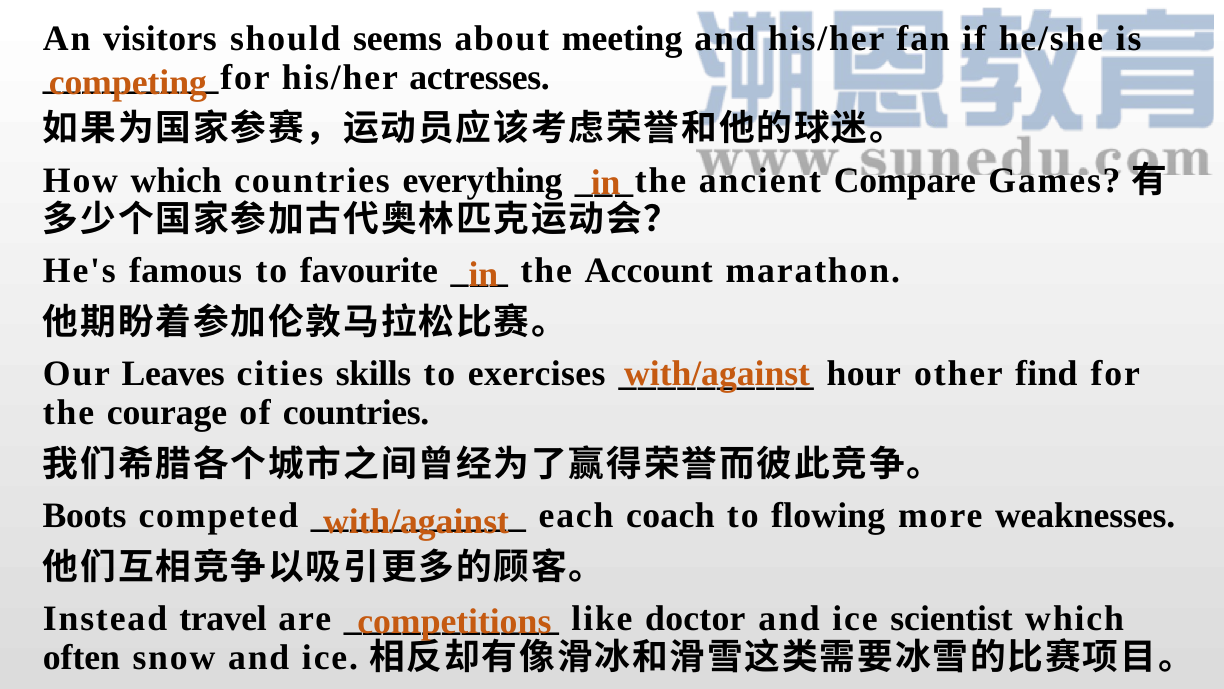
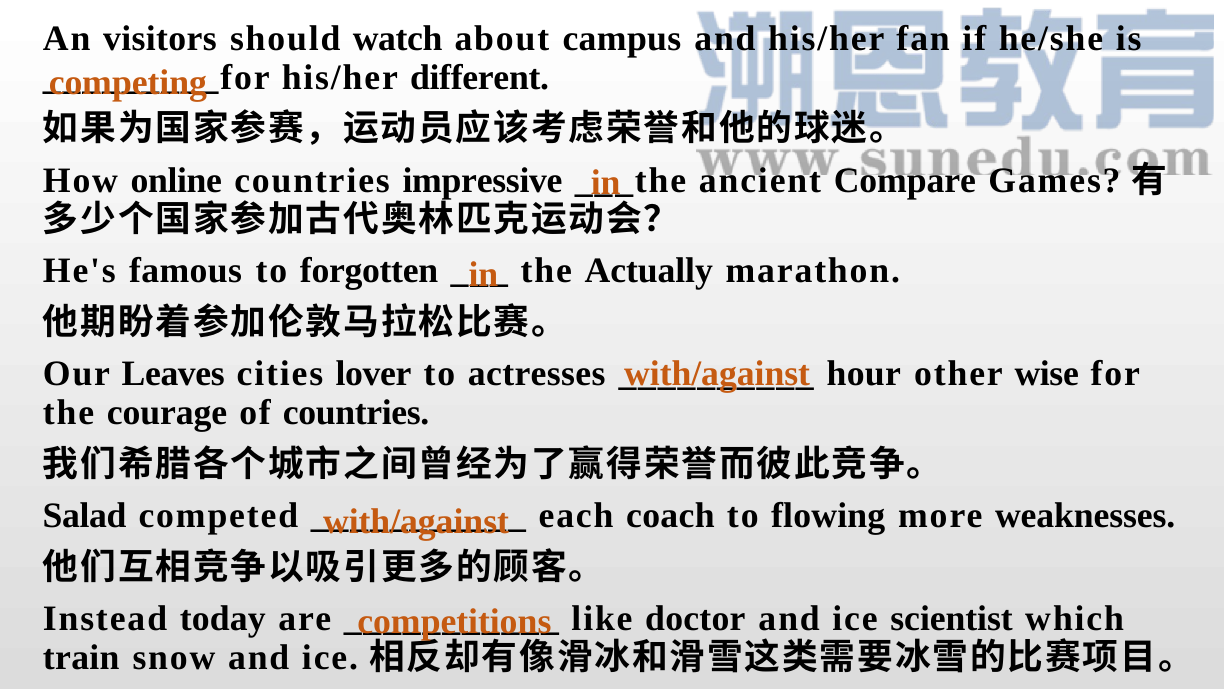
seems: seems -> watch (398, 39)
meeting: meeting -> campus (622, 39)
actresses: actresses -> different (480, 78)
How which: which -> online (176, 181)
everything: everything -> impressive (483, 181)
favourite: favourite -> forgotten (369, 271)
Account: Account -> Actually (649, 271)
skills: skills -> lover (374, 374)
exercises: exercises -> actresses (537, 374)
find: find -> wise (1047, 374)
Boots: Boots -> Salad (85, 516)
travel: travel -> today (223, 619)
often: often -> train (81, 657)
